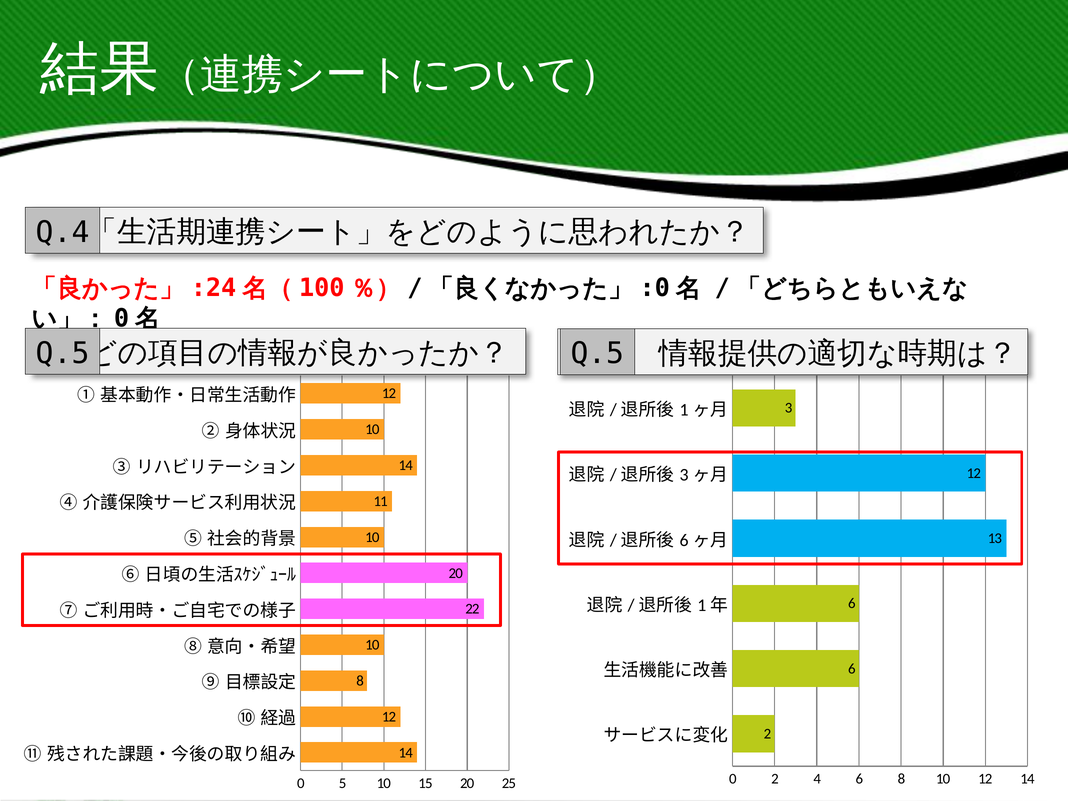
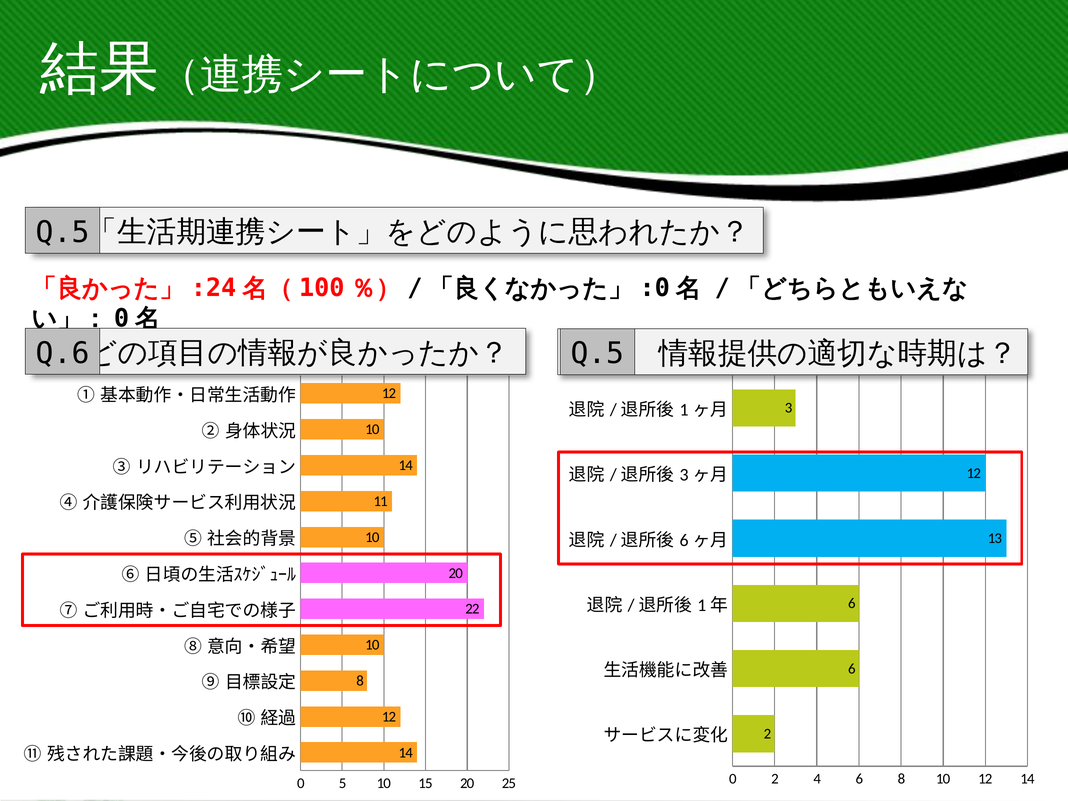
Q.4: Q.4 -> Q.5 (63, 232)
Q.5: Q.5 -> Q.6 (63, 353)
